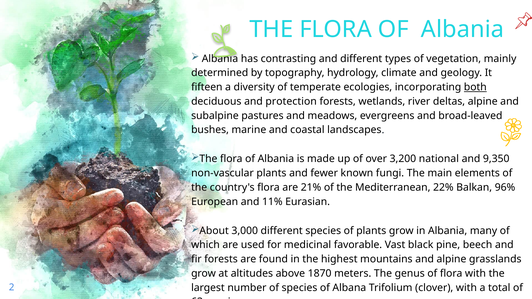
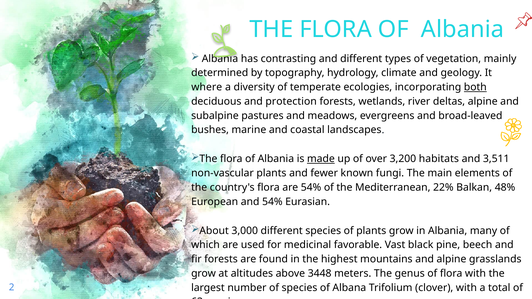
fifteen: fifteen -> where (207, 87)
made underline: none -> present (321, 159)
national: national -> habitats (439, 159)
9,350: 9,350 -> 3,511 (496, 159)
are 21%: 21% -> 54% (311, 188)
96%: 96% -> 48% (505, 188)
and 11%: 11% -> 54% (272, 202)
1870: 1870 -> 3448 (320, 274)
